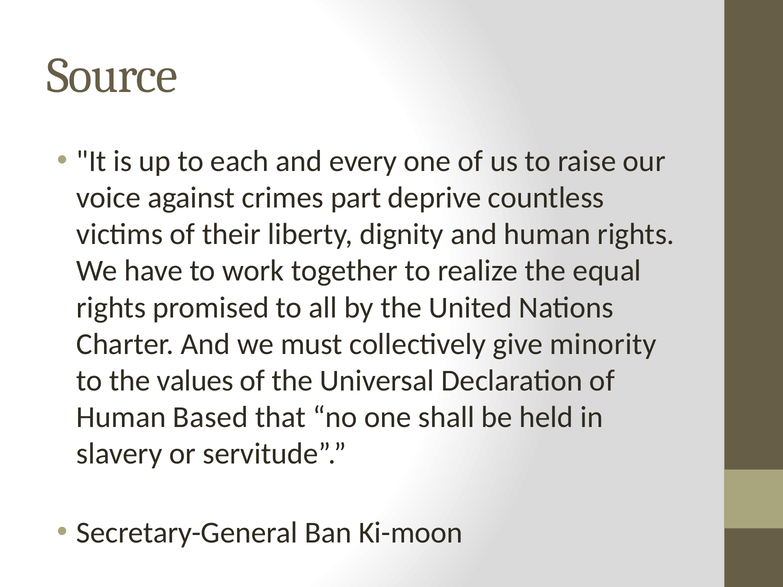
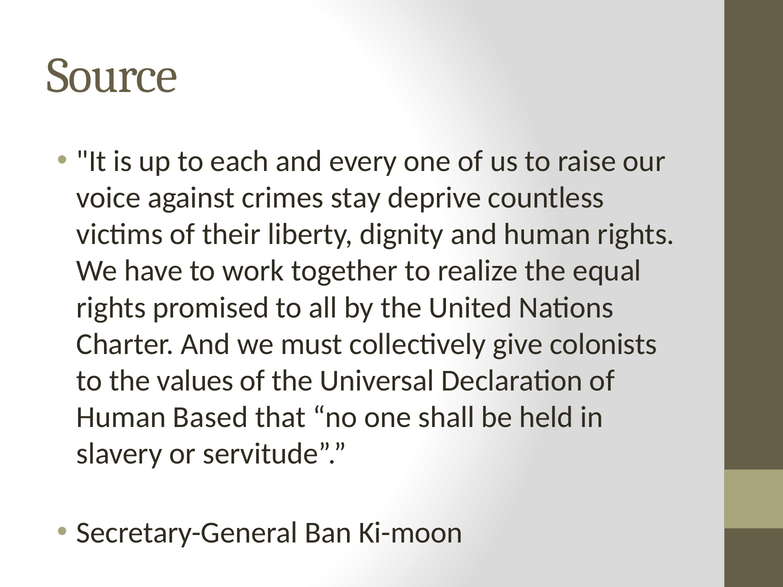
part: part -> stay (356, 198)
minority: minority -> colonists (603, 344)
